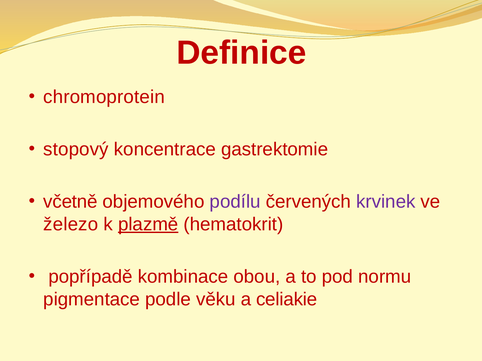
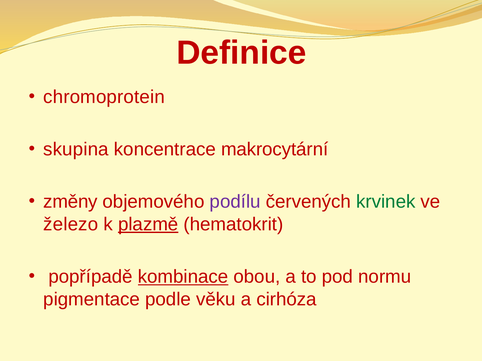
stopový: stopový -> skupina (76, 150)
gastrektomie: gastrektomie -> makrocytární (275, 150)
včetně: včetně -> změny (70, 202)
krvinek colour: purple -> green (386, 202)
kombinace underline: none -> present (183, 277)
celiakie: celiakie -> cirhóza (287, 300)
